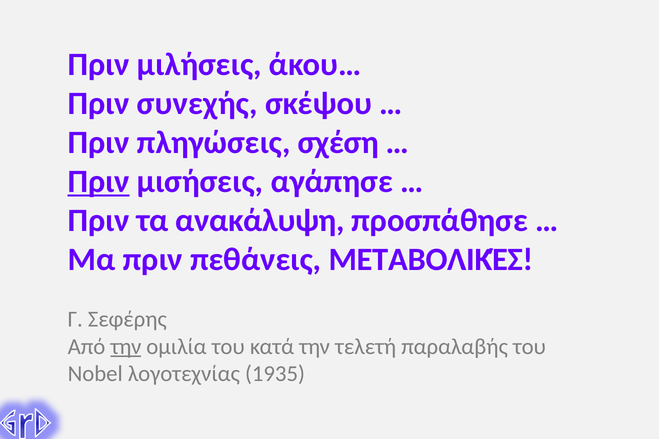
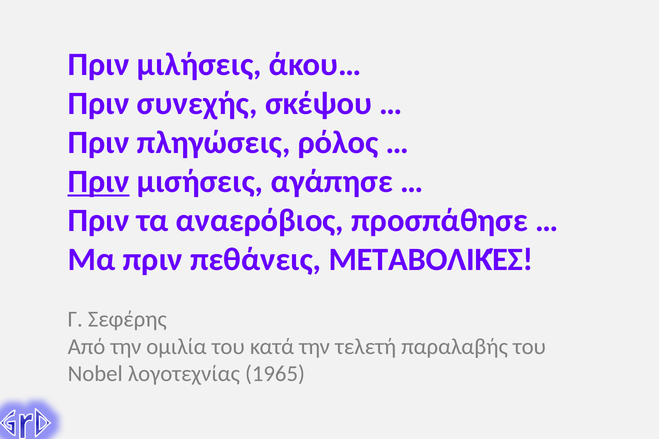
σχέση: σχέση -> ρόλος (338, 143)
ανακάλυψη: ανακάλυψη -> αναερόβιος (260, 221)
την underline: present -> none (126, 347)
1935: 1935 -> 1965 (275, 374)
